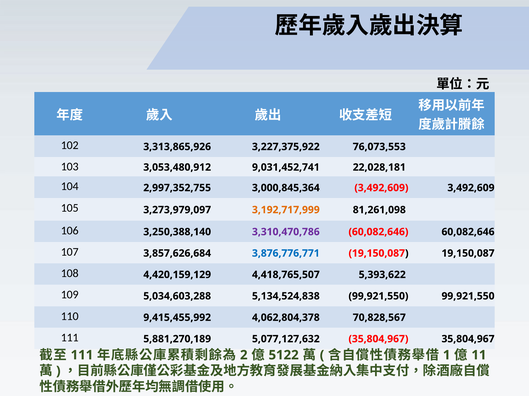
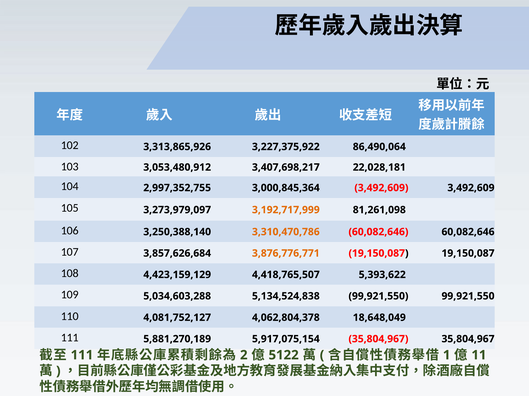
76,073,553: 76,073,553 -> 86,490,064 (379, 147)
9,031,452,741: 9,031,452,741 -> 3,407,698,217 (286, 168)
3,310,470,786 colour: purple -> orange (286, 232)
3,876,776,771 colour: blue -> orange (286, 254)
4,420,159,129: 4,420,159,129 -> 4,423,159,129 (177, 275)
9,415,455,992: 9,415,455,992 -> 4,081,752,127 (177, 318)
70,828,567: 70,828,567 -> 18,648,049 (379, 318)
5,077,127,632: 5,077,127,632 -> 5,917,075,154 (286, 340)
